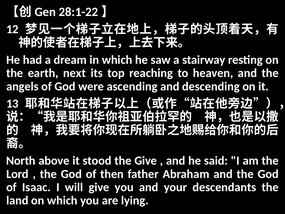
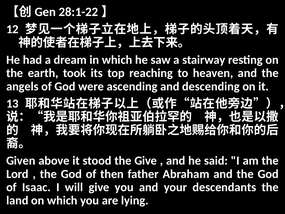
next: next -> took (75, 73)
North: North -> Given (21, 161)
